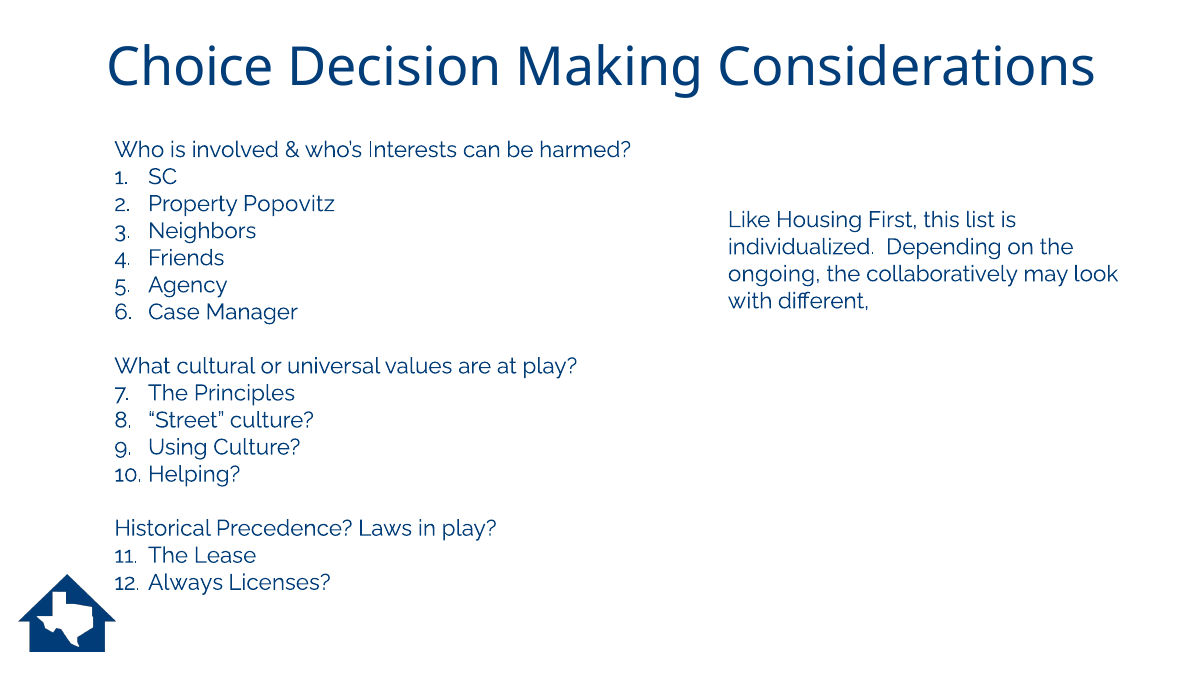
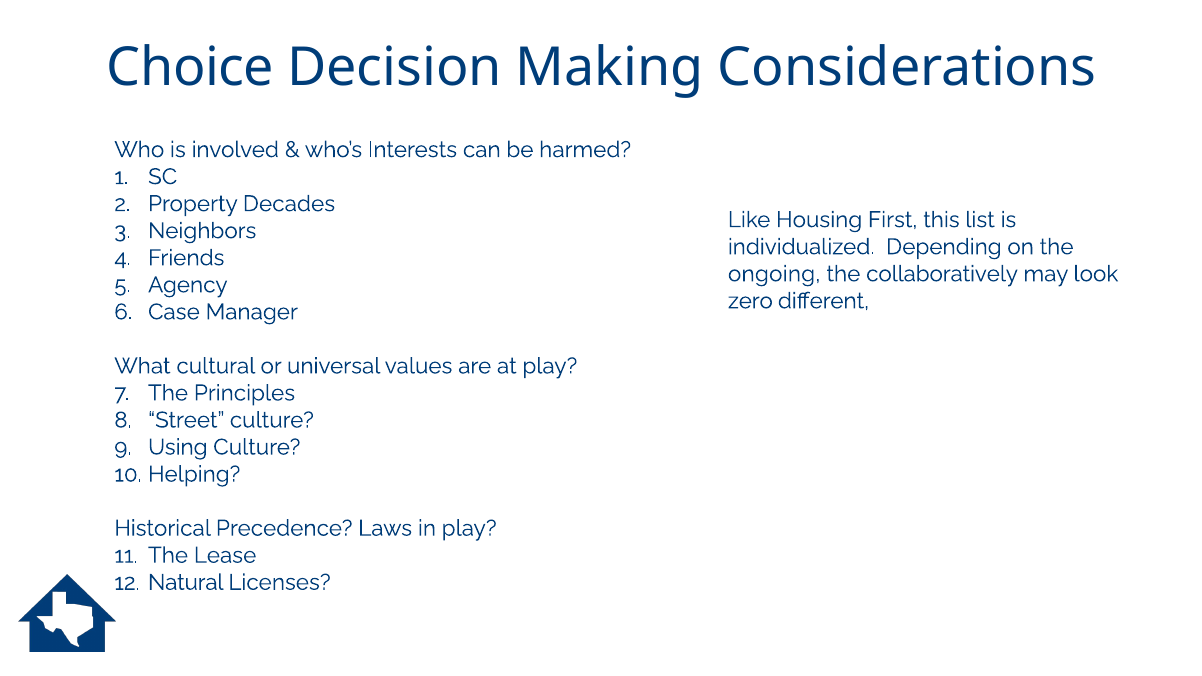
Popovitz: Popovitz -> Decades (289, 204)
with: with -> zero (750, 301)
Always: Always -> Natural (186, 582)
